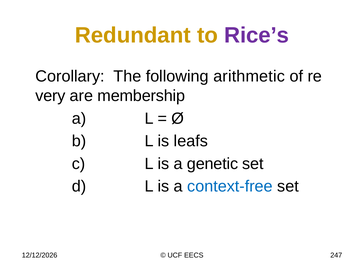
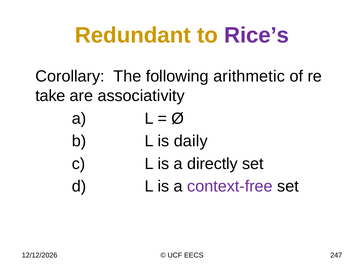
very: very -> take (50, 96)
membership: membership -> associativity (141, 96)
leafs: leafs -> daily (191, 141)
genetic: genetic -> directly (212, 164)
context-free colour: blue -> purple (230, 186)
